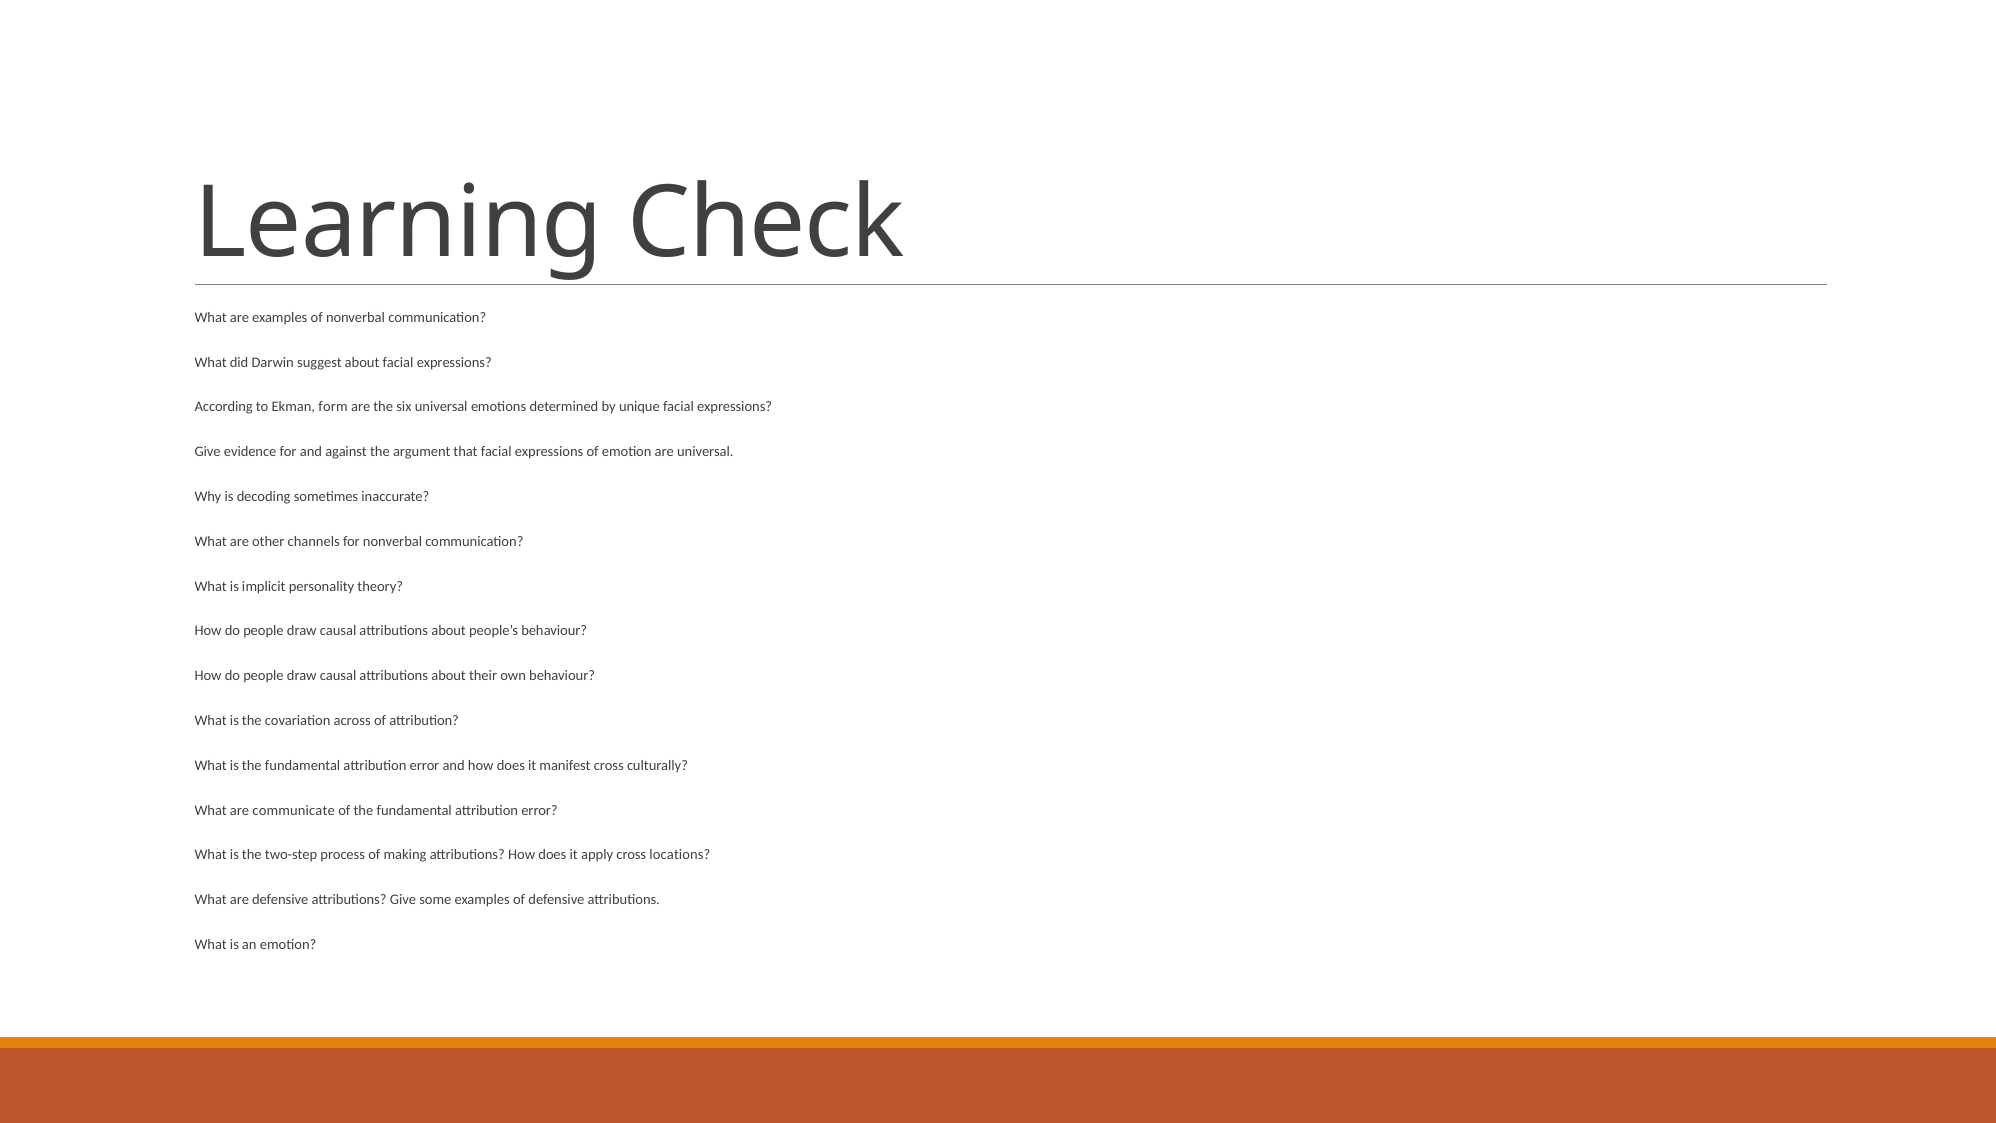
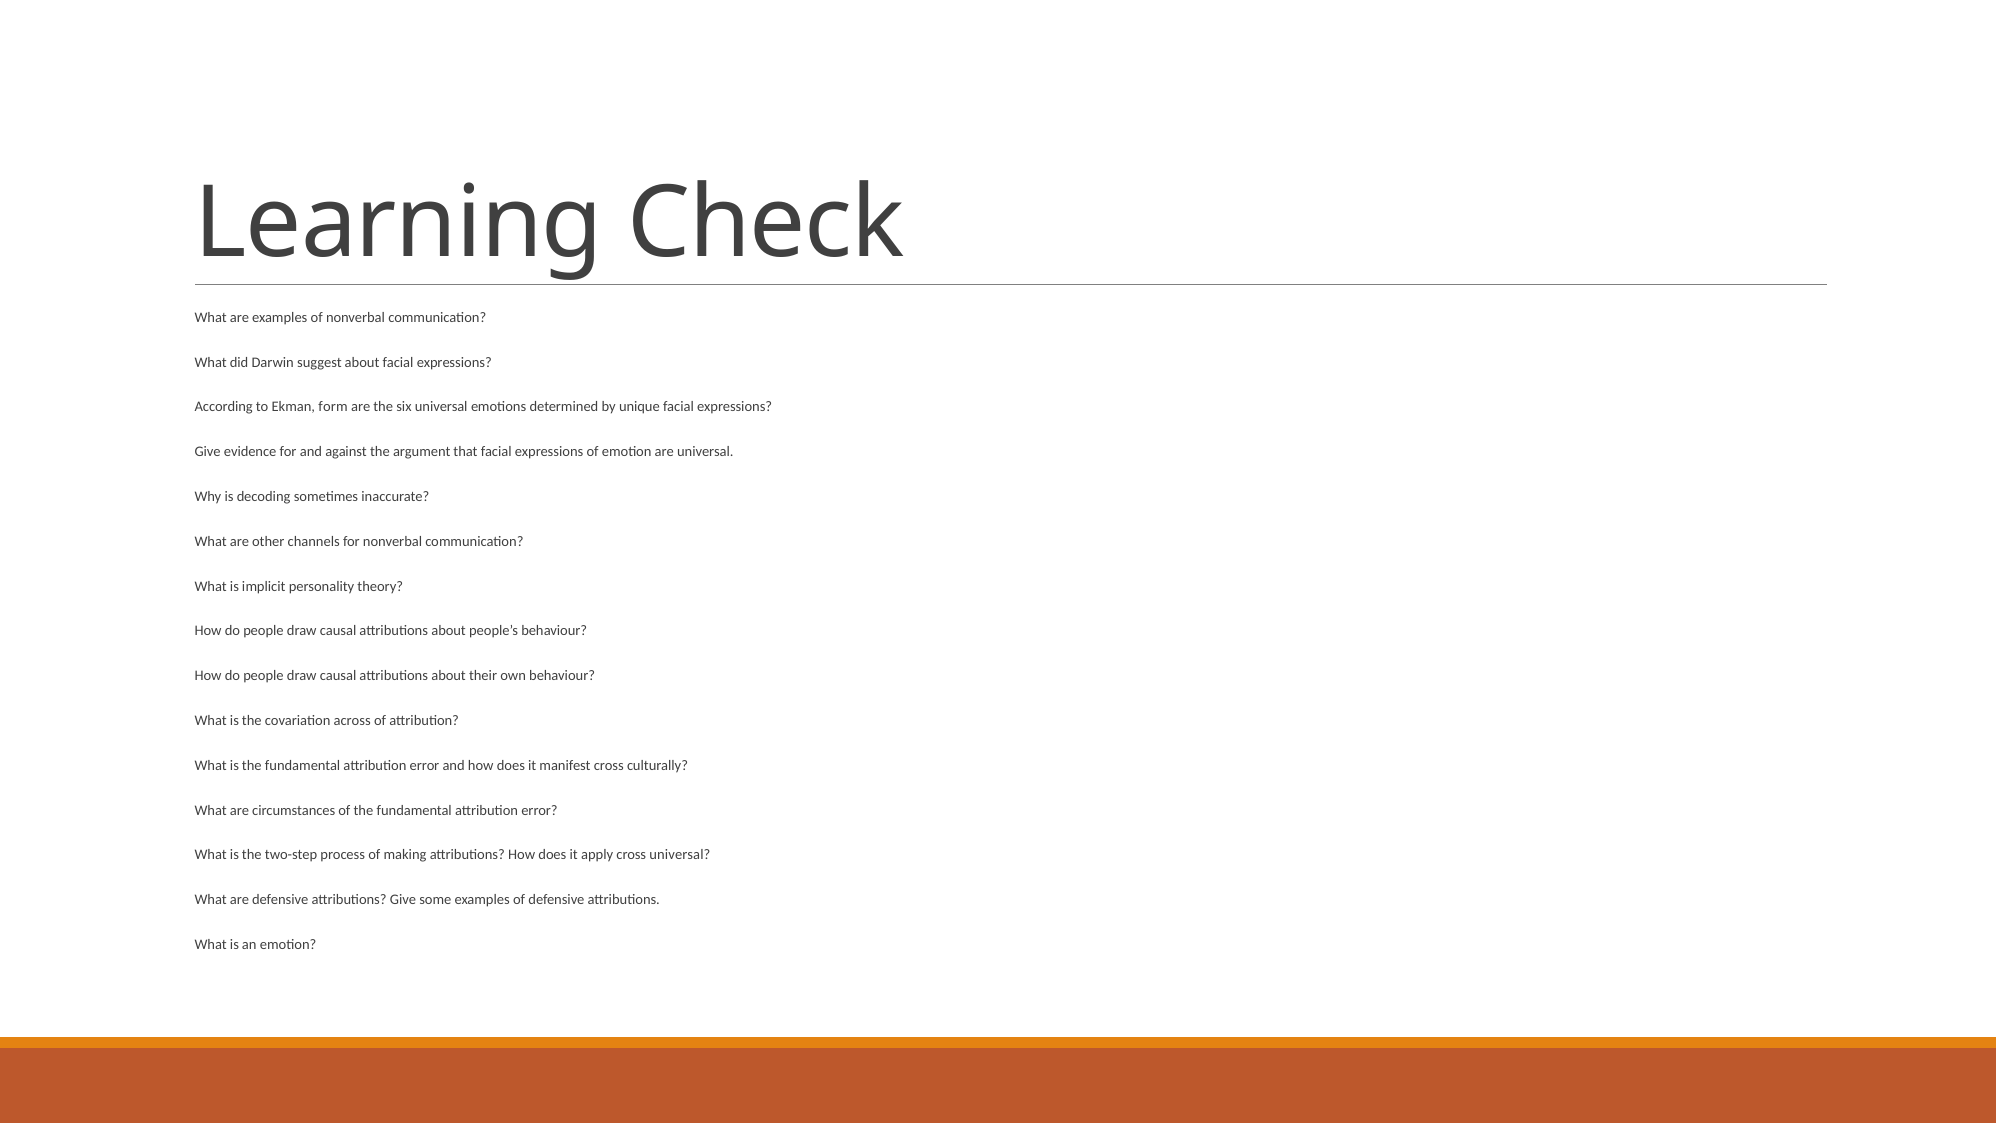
communicate: communicate -> circumstances (294, 810)
cross locations: locations -> universal (680, 855)
